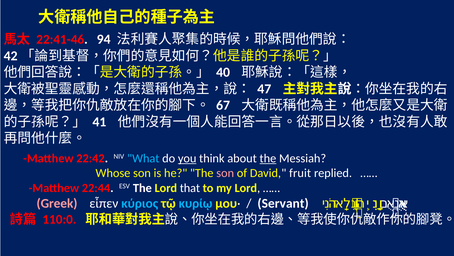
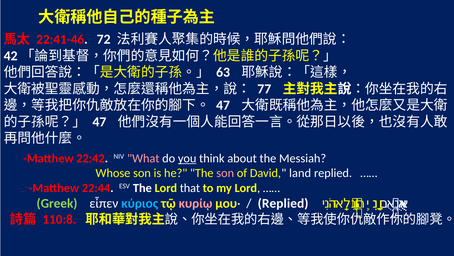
94: 94 -> 72 (104, 39)
40: 40 -> 63 (223, 72)
47: 47 -> 77 (264, 89)
67: 67 -> 47 (223, 105)
41: 41 -> 47 (99, 122)
What colour: light blue -> pink (143, 158)
the underline: present -> none (268, 158)
fruit: fruit -> land (300, 173)
Greek colour: pink -> light green (57, 203)
κυρίῳ colour: light blue -> pink (196, 203)
Servant: Servant -> Replied (283, 203)
110:0: 110:0 -> 110:8 (59, 219)
